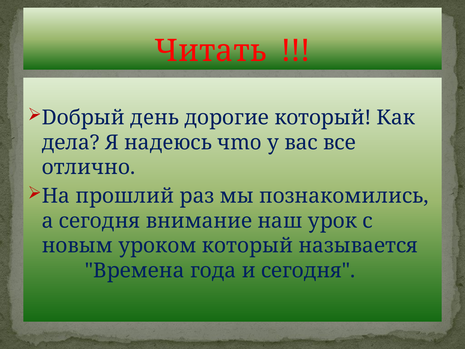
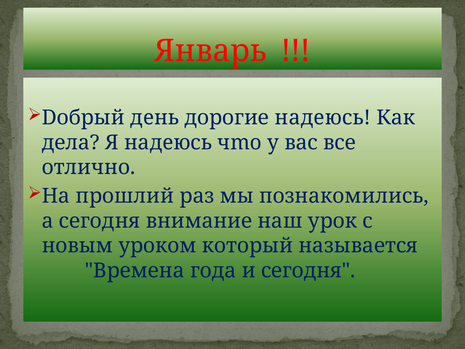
Читать: Читать -> Январь (211, 51)
дорогие который: который -> надeюсь (323, 118)
